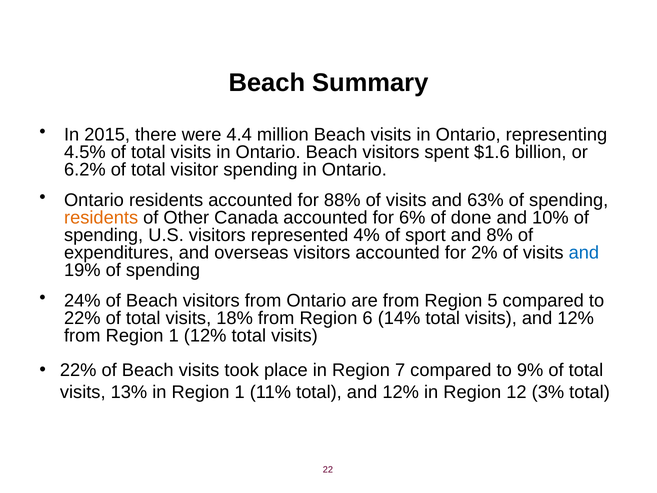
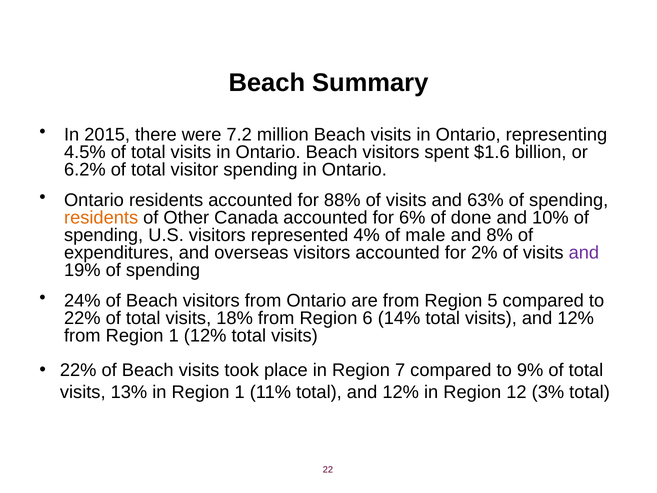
4.4: 4.4 -> 7.2 (239, 135)
sport: sport -> male (425, 235)
and colour: blue -> purple (584, 253)
